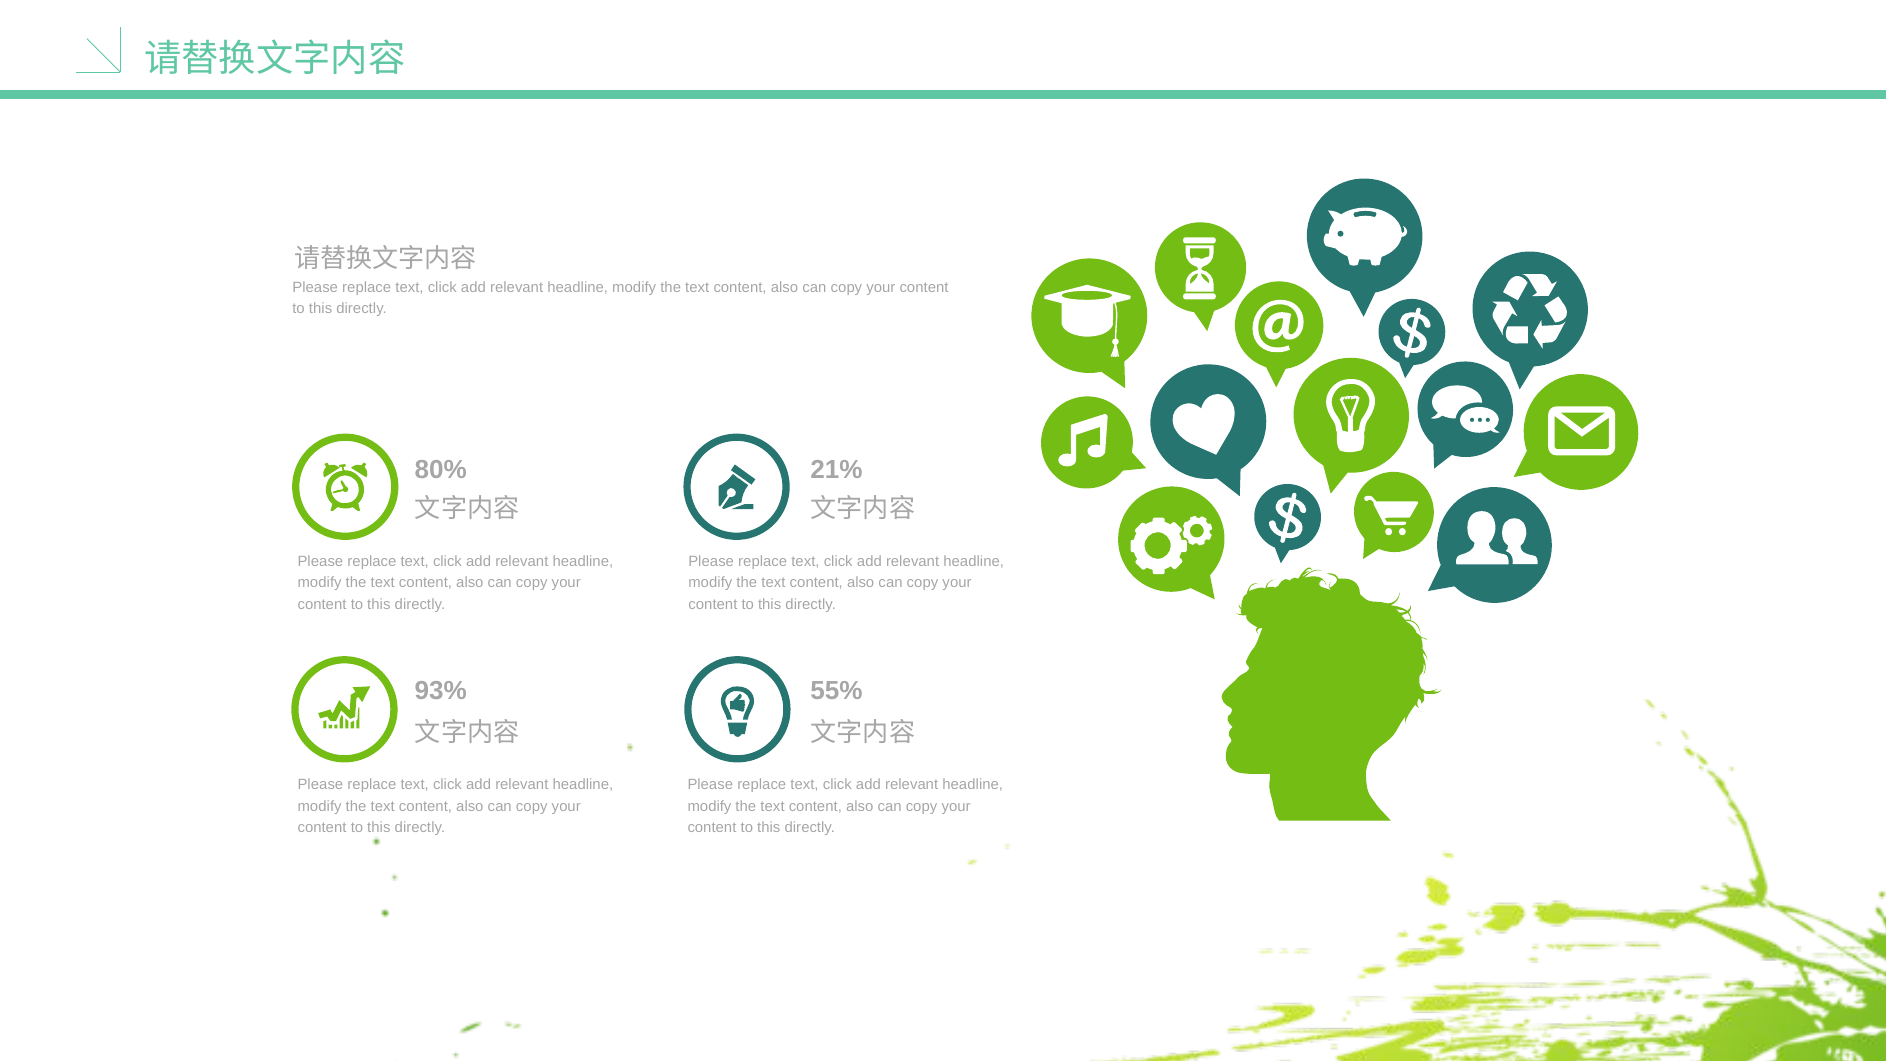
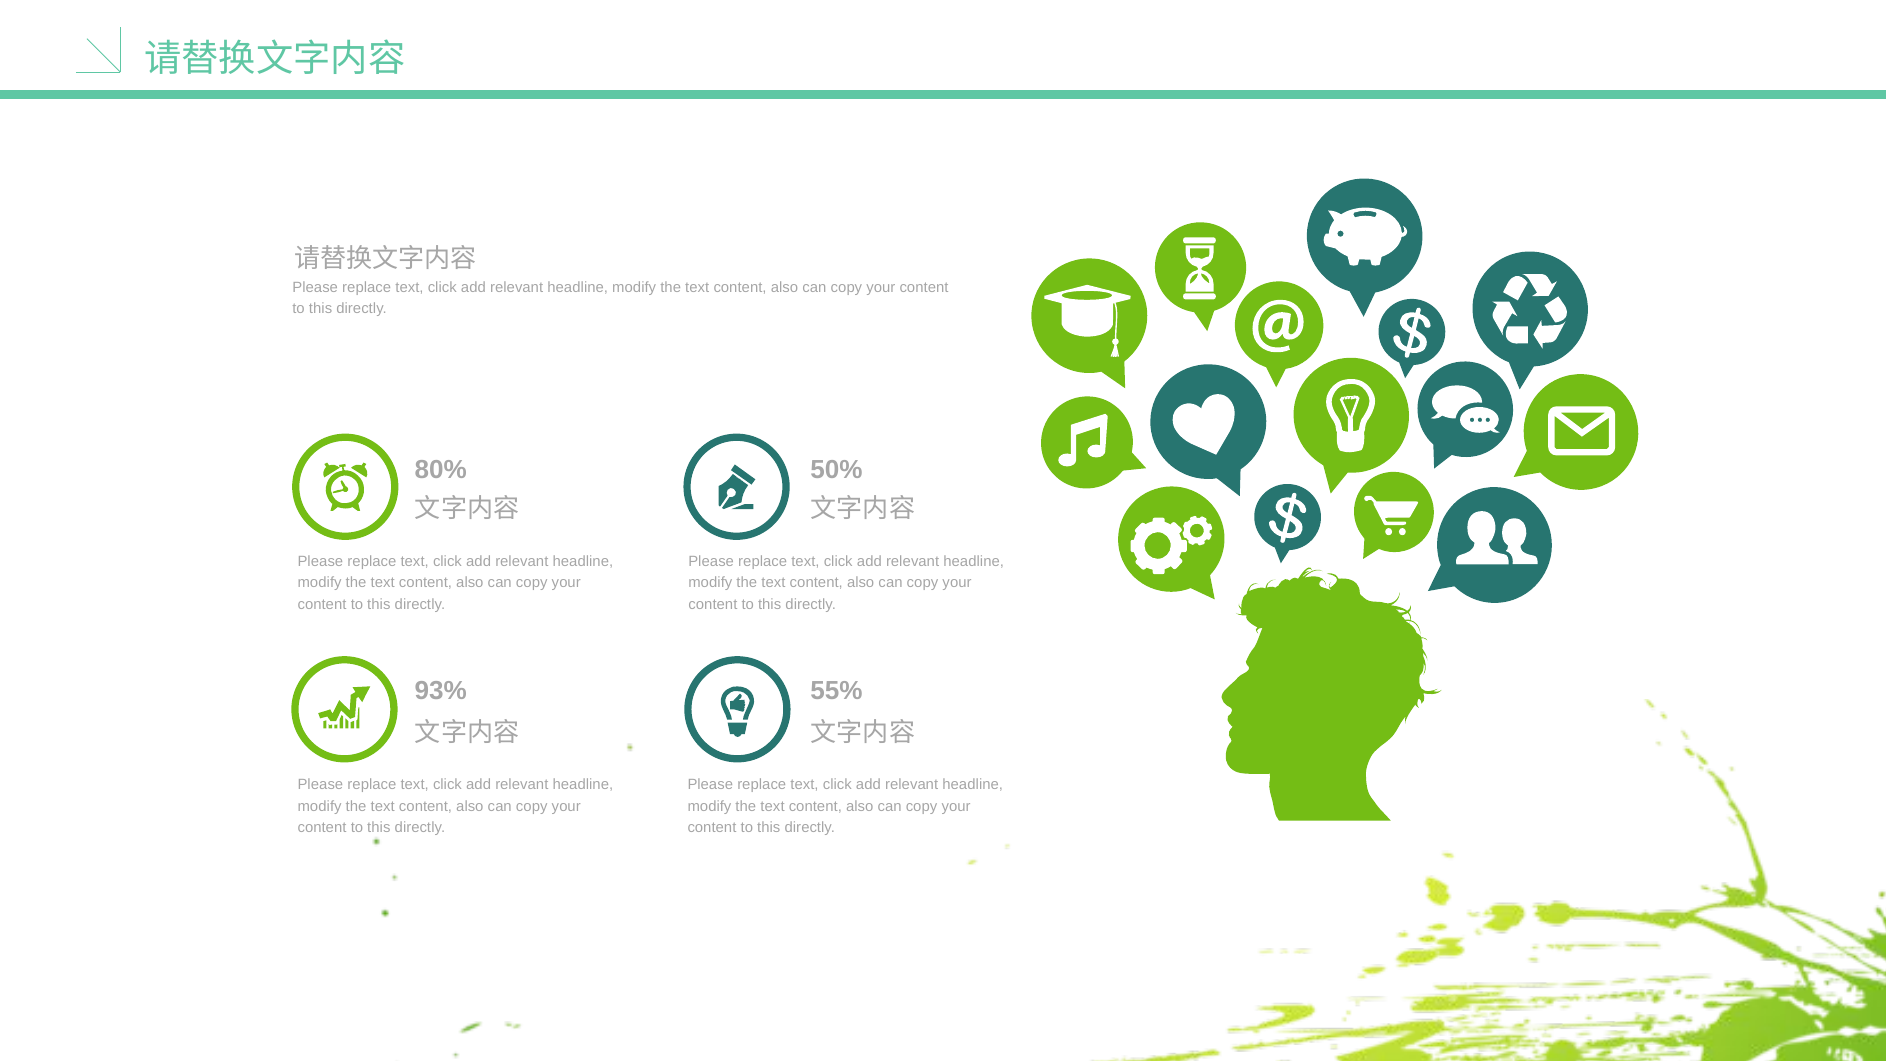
21%: 21% -> 50% (837, 470)
